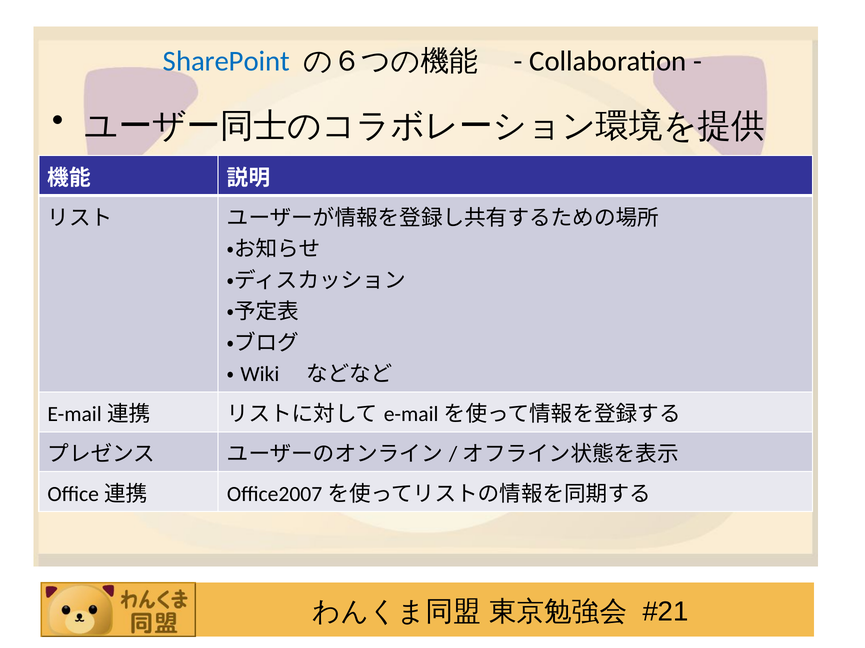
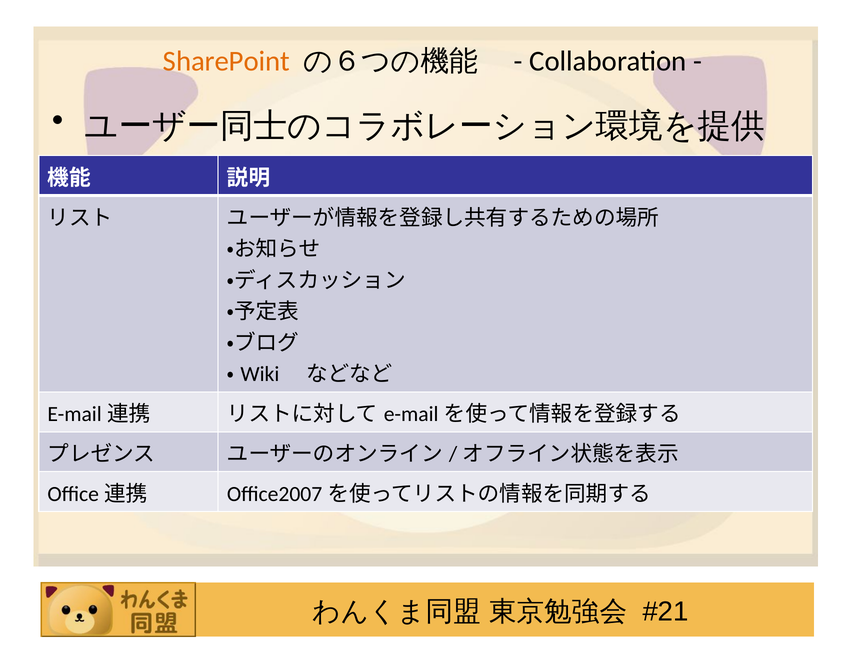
SharePoint colour: blue -> orange (226, 61)
